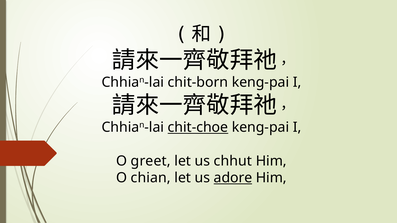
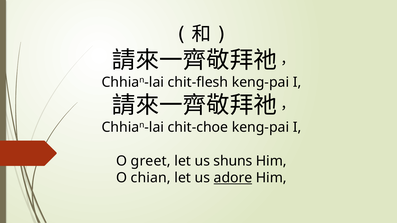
chit-born: chit-born -> chit-flesh (198, 82)
chit-choe underline: present -> none (198, 128)
chhut: chhut -> shuns (233, 161)
